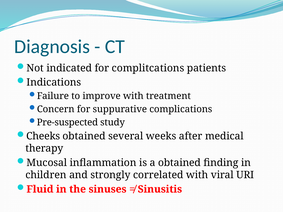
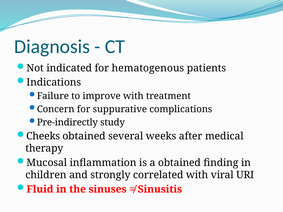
complitcations: complitcations -> hematogenous (148, 68)
Pre-suspected: Pre-suspected -> Pre-indirectly (67, 122)
